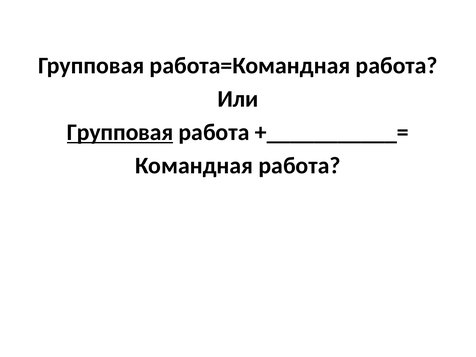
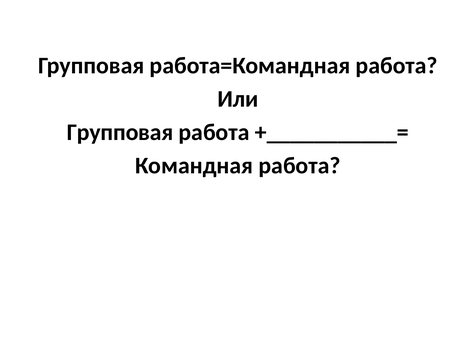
Групповая underline: present -> none (120, 132)
